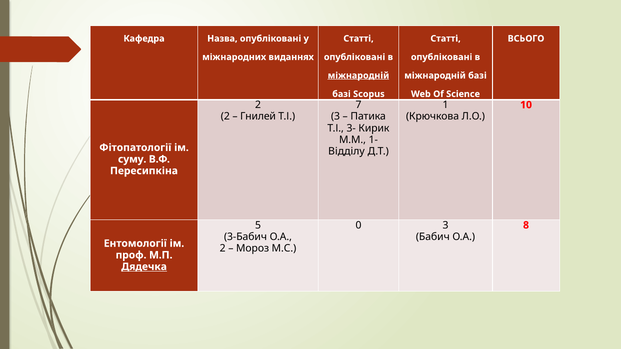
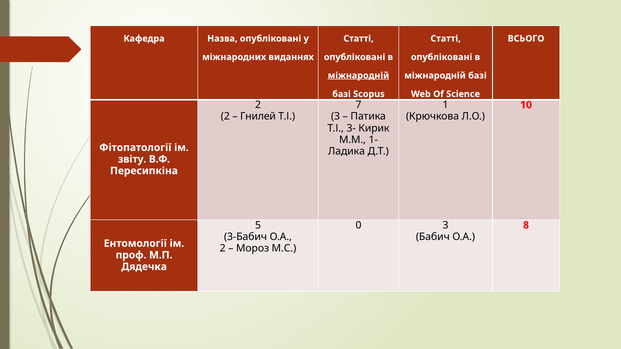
Відділу: Відділу -> Ладика (347, 152)
суму: суму -> звіту (132, 159)
Дядечка underline: present -> none (144, 267)
